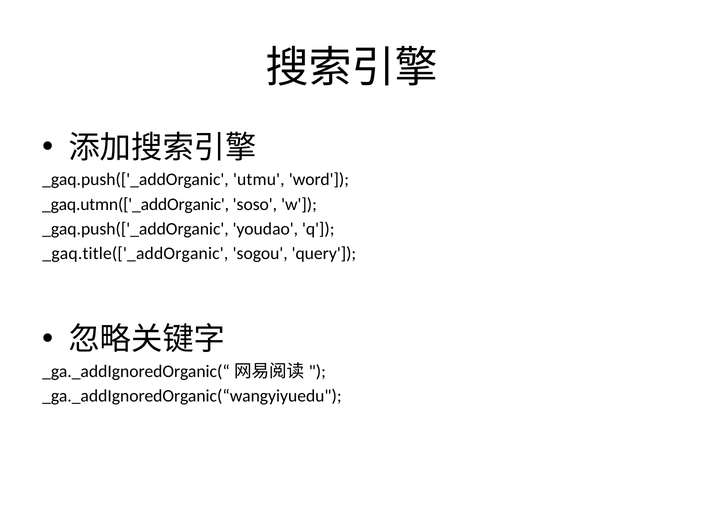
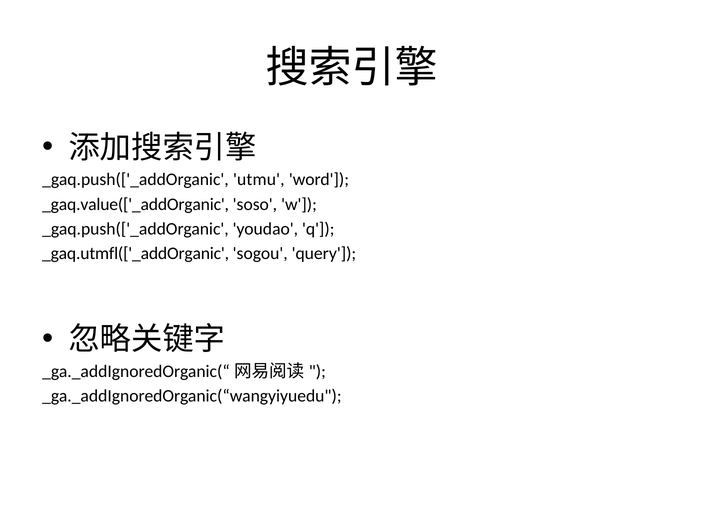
_gaq.utmn(['_addOrganic: _gaq.utmn(['_addOrganic -> _gaq.value(['_addOrganic (136, 204)
_gaq.title(['_addOrganic: _gaq.title(['_addOrganic -> _gaq.utmfl(['_addOrganic (136, 254)
